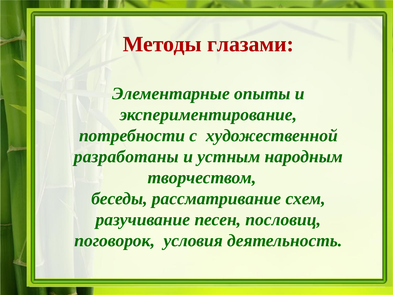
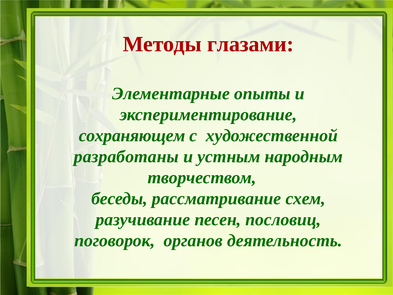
потребности: потребности -> сохраняющем (132, 136)
условия: условия -> органов (193, 240)
